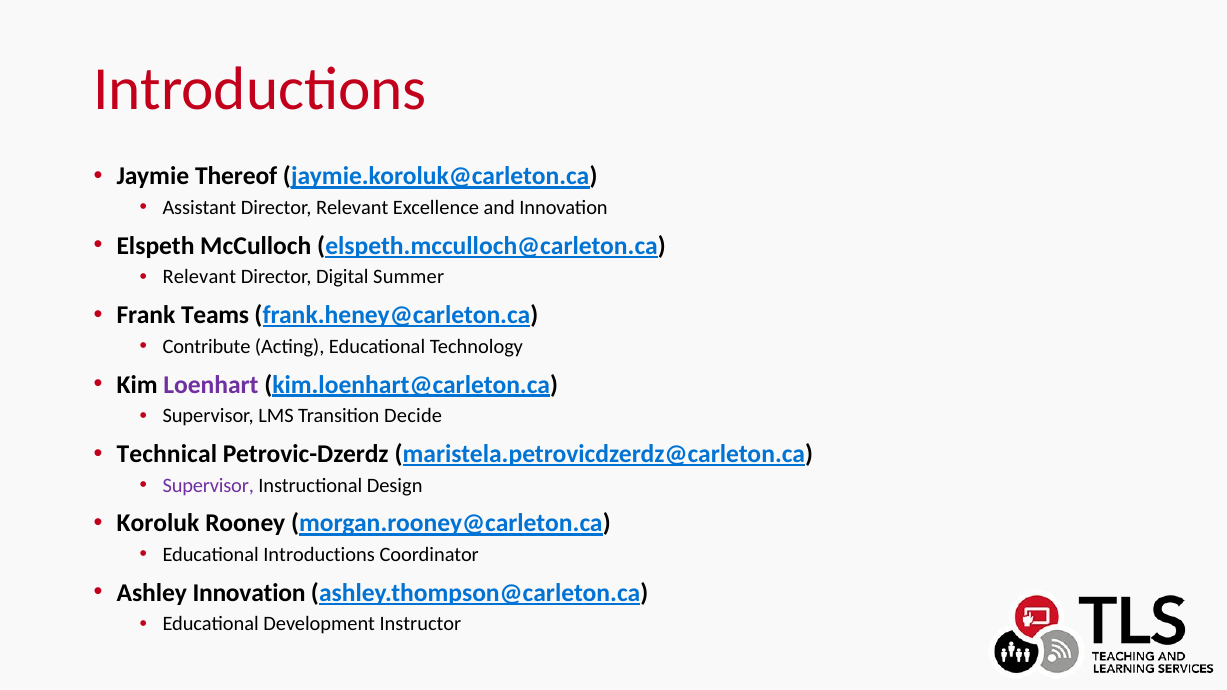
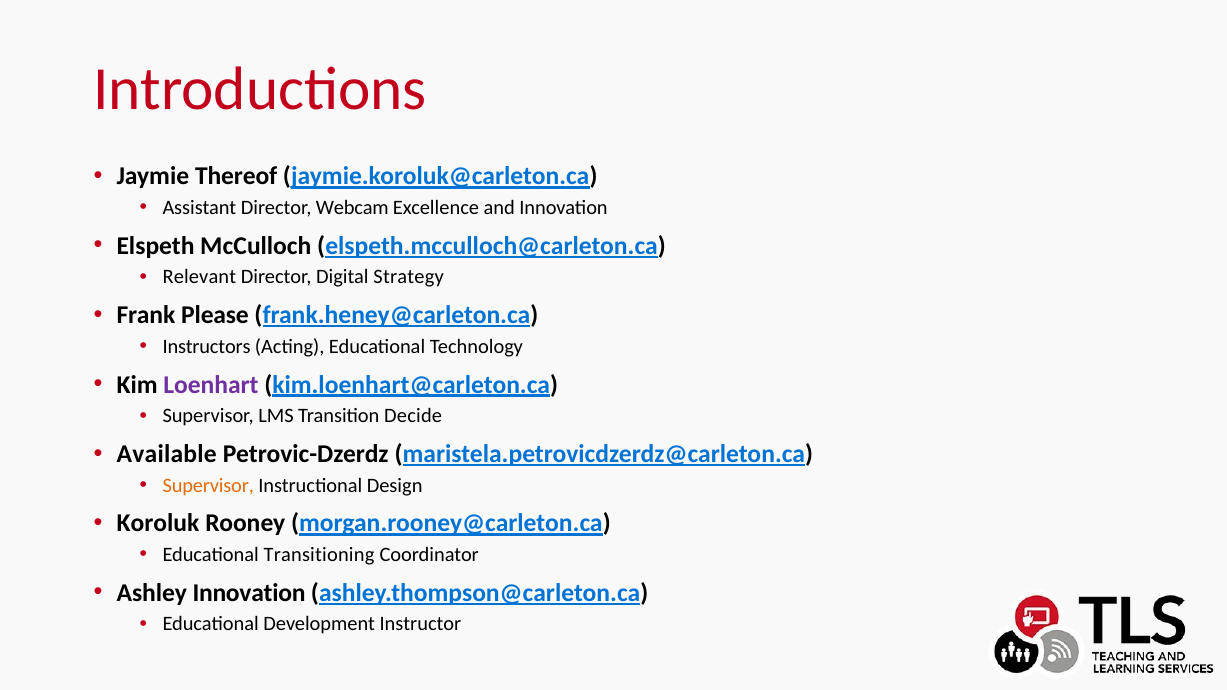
Director Relevant: Relevant -> Webcam (352, 208)
Summer: Summer -> Strategy (409, 277)
Teams: Teams -> Please (215, 315)
Contribute: Contribute -> Instructors (207, 347)
Technical: Technical -> Available (167, 454)
Supervisor colour: purple -> orange (208, 485)
Educational Introductions: Introductions -> Transitioning (319, 555)
